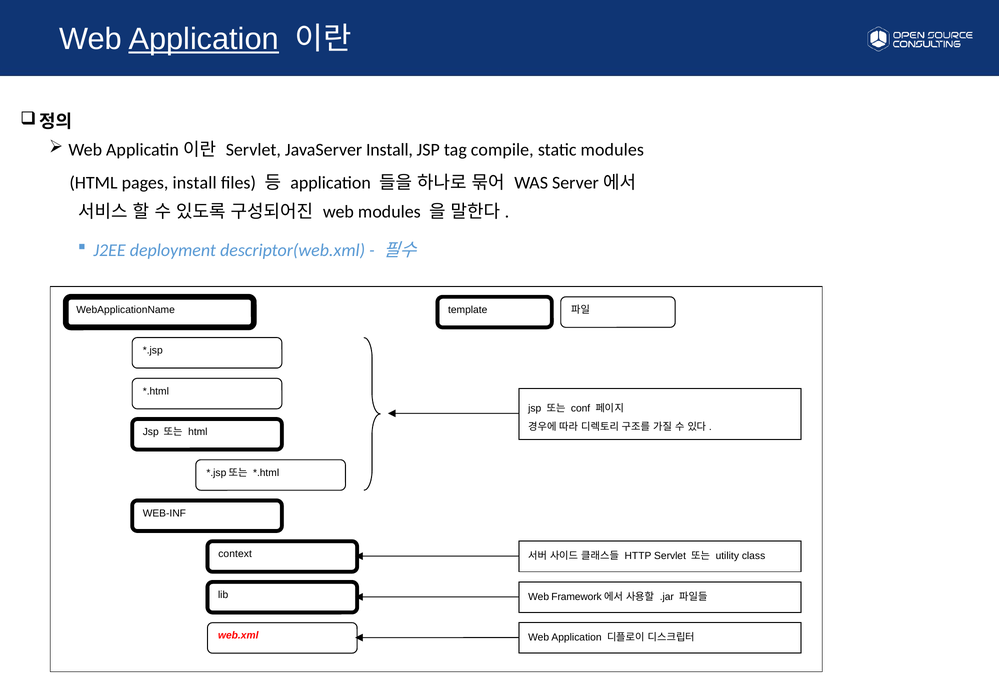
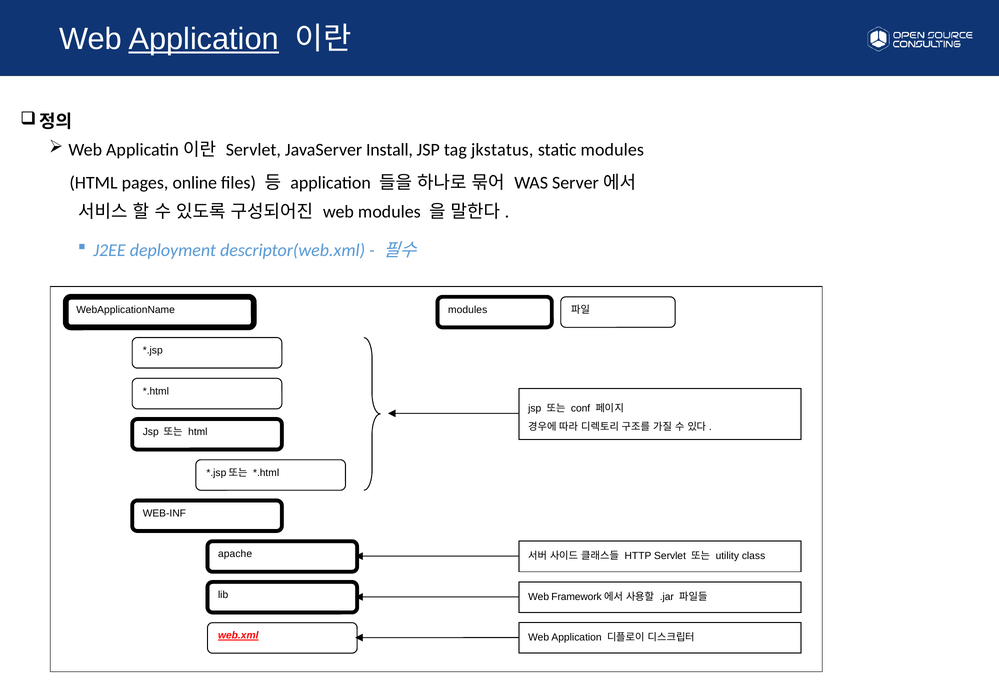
compile: compile -> jkstatus (502, 150)
pages install: install -> online (195, 183)
template: template -> modules (468, 310)
context: context -> apache (235, 554)
web.xml underline: none -> present (238, 635)
